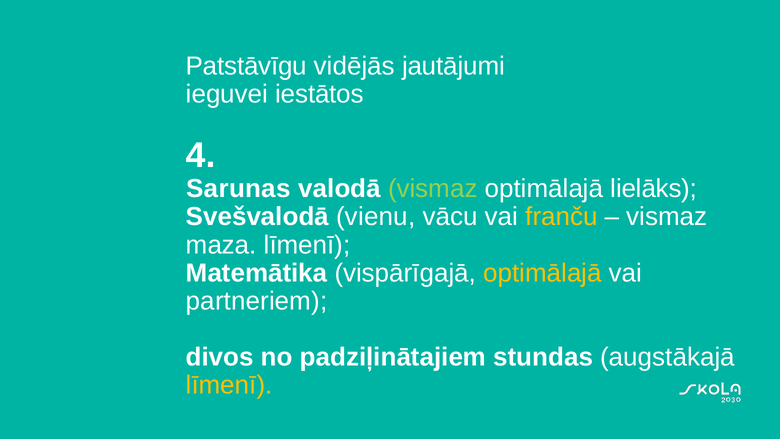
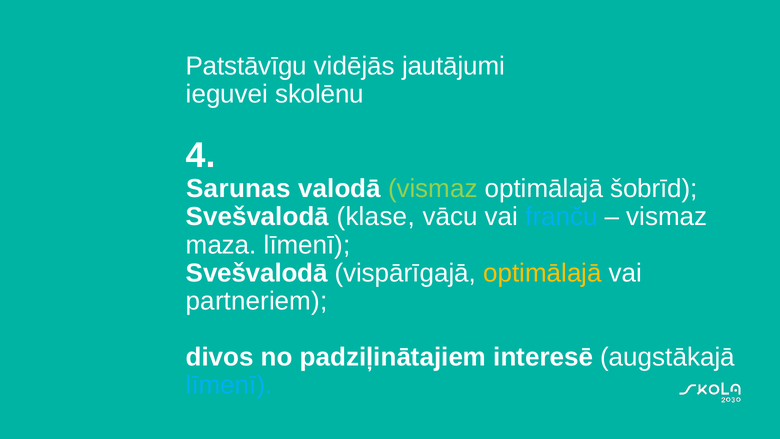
iestātos: iestātos -> skolēnu (320, 94)
lielāks: lielāks -> šobrīd (654, 189)
vienu: vienu -> klase (376, 217)
franču colour: yellow -> light blue (561, 217)
Matemātika: Matemātika -> Svešvalodā (257, 273)
stundas: stundas -> interesē (543, 357)
līmenī colour: yellow -> light blue (229, 385)
